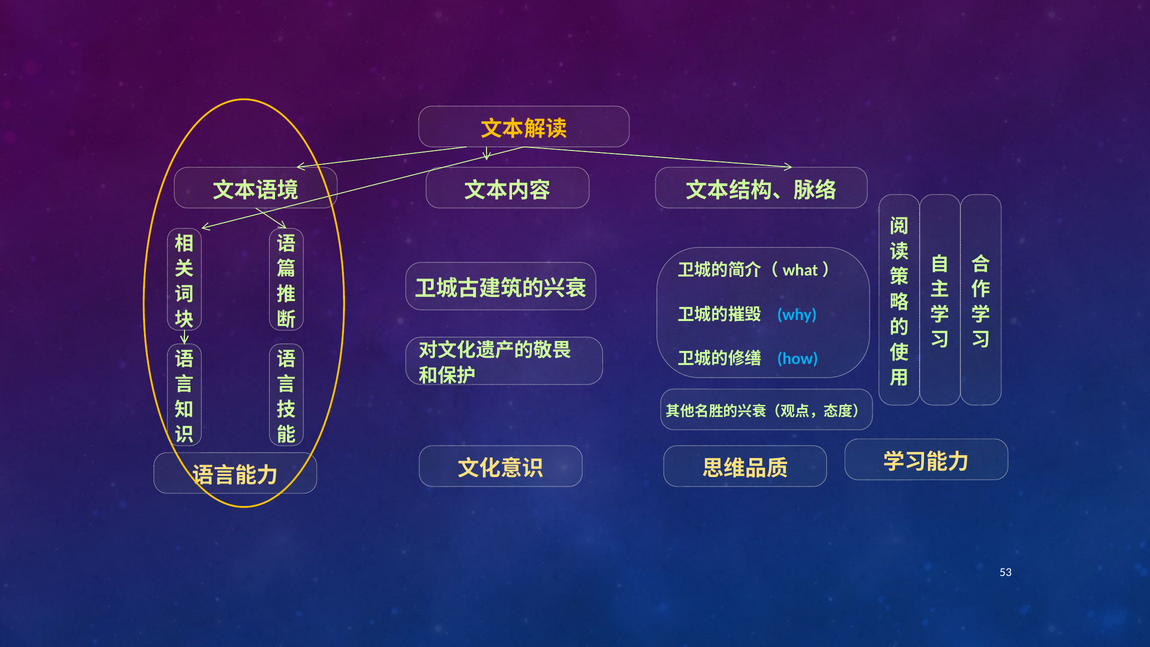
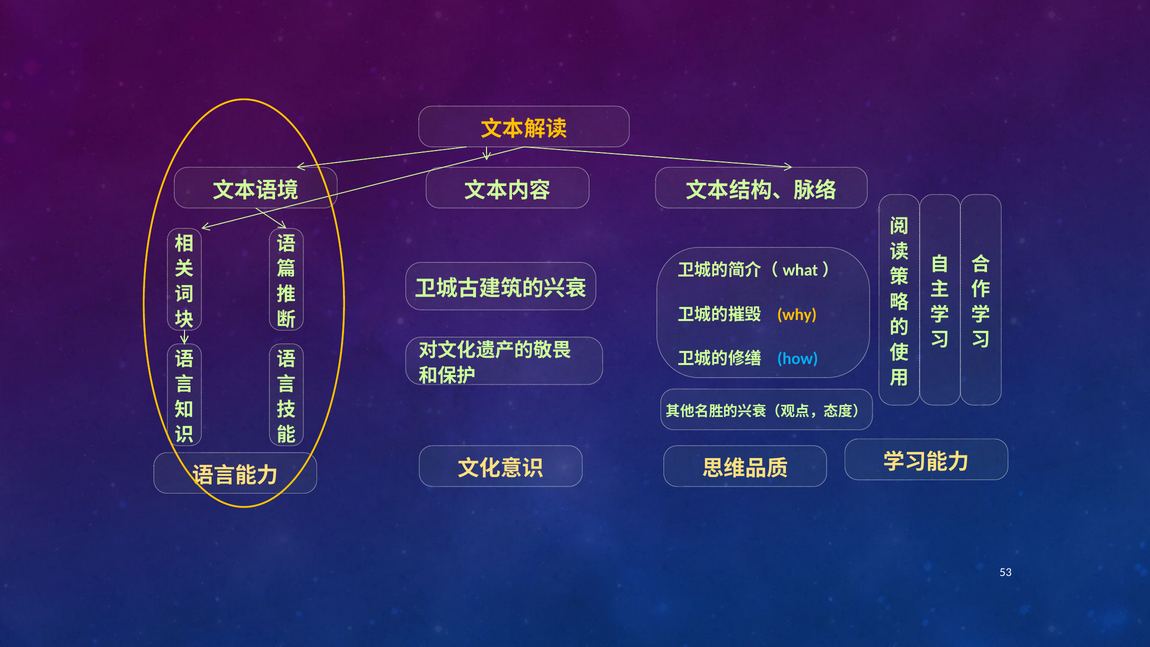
why colour: light blue -> yellow (797, 315)
